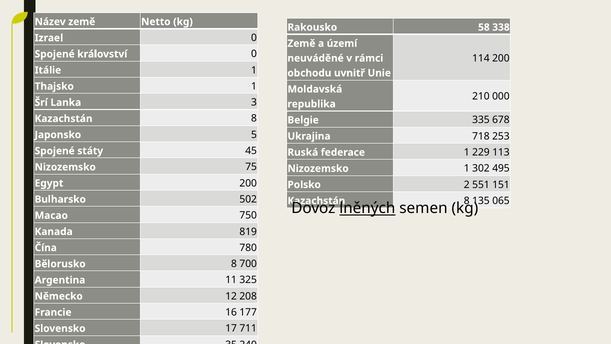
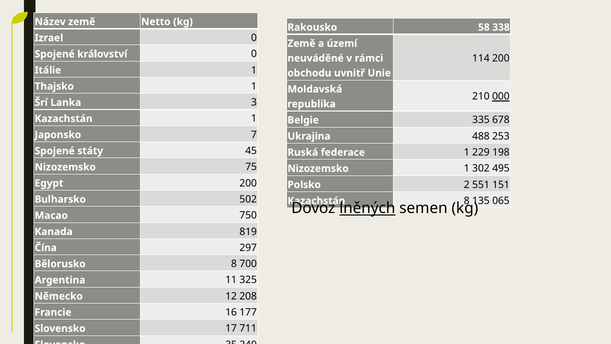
000 underline: none -> present (501, 96)
8: 8 -> 1 (254, 119)
5: 5 -> 7 (254, 135)
718: 718 -> 488 (481, 136)
113: 113 -> 198 (501, 152)
780: 780 -> 297 (248, 248)
